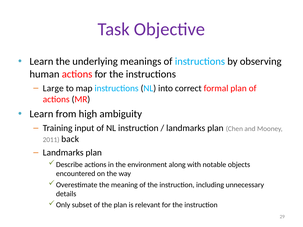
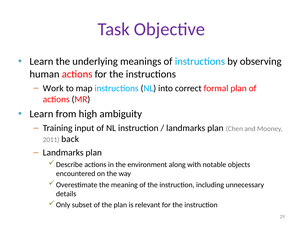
Large: Large -> Work (53, 88)
